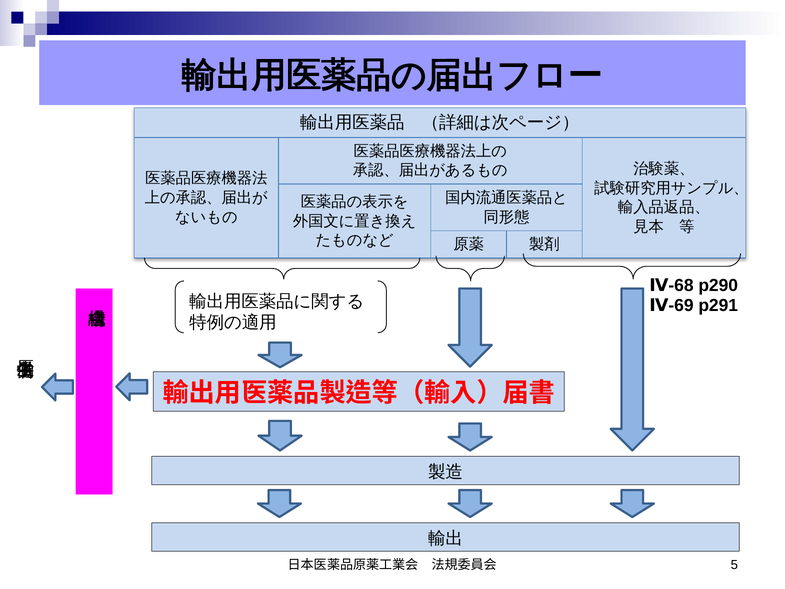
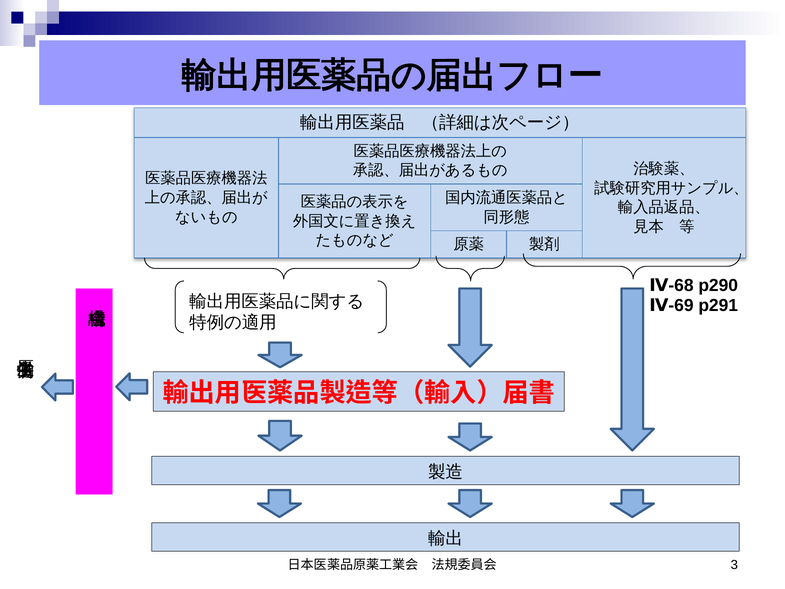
5: 5 -> 3 (734, 565)
